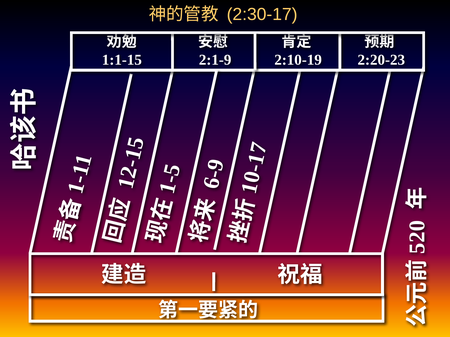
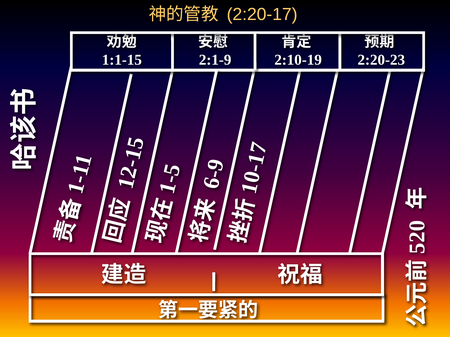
2:30-17: 2:30-17 -> 2:20-17 (262, 14)
